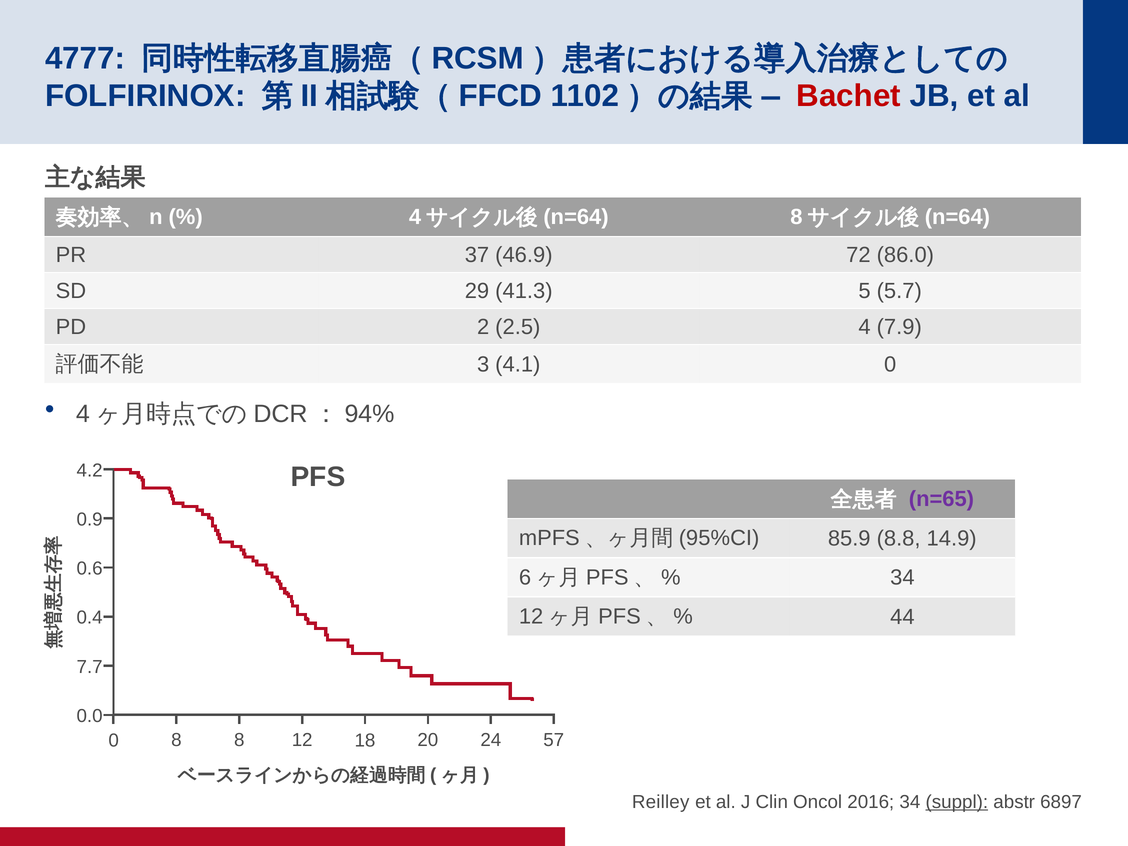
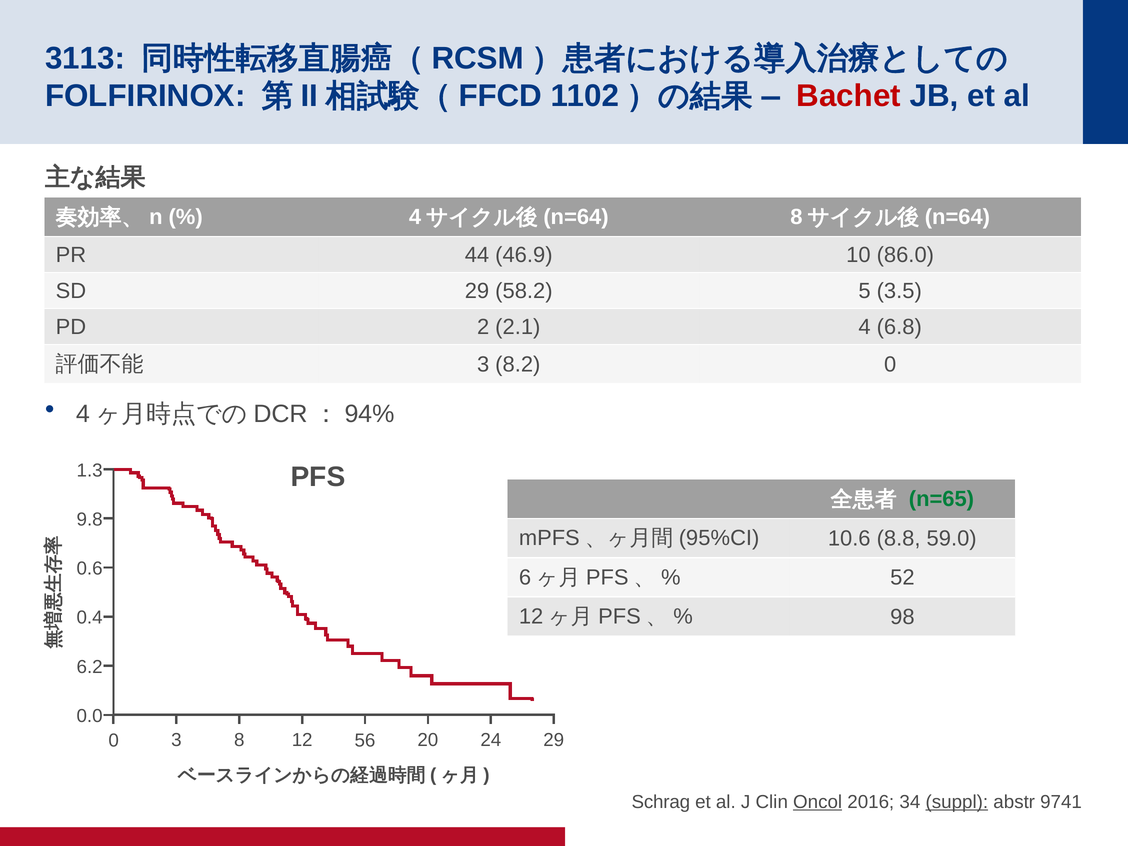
4777: 4777 -> 3113 (85, 58)
37: 37 -> 44 (477, 255)
72: 72 -> 10 (858, 255)
41.3: 41.3 -> 58.2 (524, 291)
5.7: 5.7 -> 3.5 (899, 291)
2.5: 2.5 -> 2.1 (518, 327)
7.9: 7.9 -> 6.8 (899, 327)
4.1: 4.1 -> 8.2 (518, 364)
4.2: 4.2 -> 1.3 (90, 471)
n=65 colour: purple -> green (941, 499)
0.9: 0.9 -> 9.8 (90, 520)
85.9: 85.9 -> 10.6 (849, 539)
14.9: 14.9 -> 59.0 (952, 539)
34: 34 -> 52 (902, 578)
44: 44 -> 98 (902, 617)
7.7: 7.7 -> 6.2 (90, 667)
0 8: 8 -> 3 (176, 740)
18: 18 -> 56 (365, 741)
24 57: 57 -> 29 (554, 740)
Reilley: Reilley -> Schrag (661, 802)
Oncol underline: none -> present (818, 802)
6897: 6897 -> 9741 (1061, 802)
